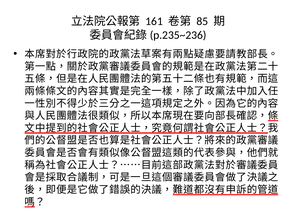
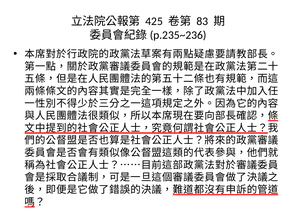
161: 161 -> 425 (154, 21)
85: 85 -> 83 (202, 21)
